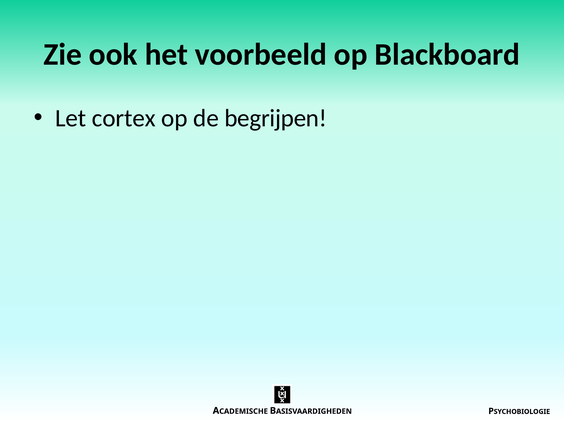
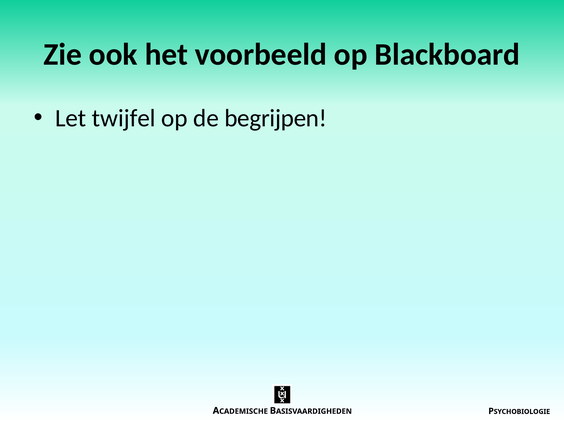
cortex: cortex -> twijfel (124, 118)
